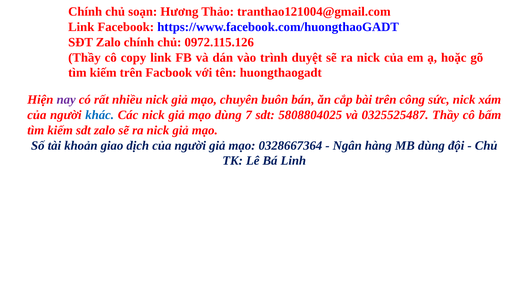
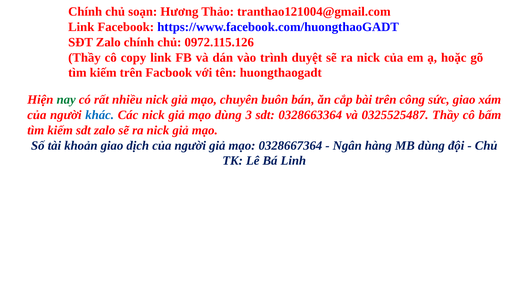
nay colour: purple -> green (66, 100)
sức nick: nick -> giao (464, 100)
7: 7 -> 3 (249, 115)
5808804025: 5808804025 -> 0328663364 (310, 115)
